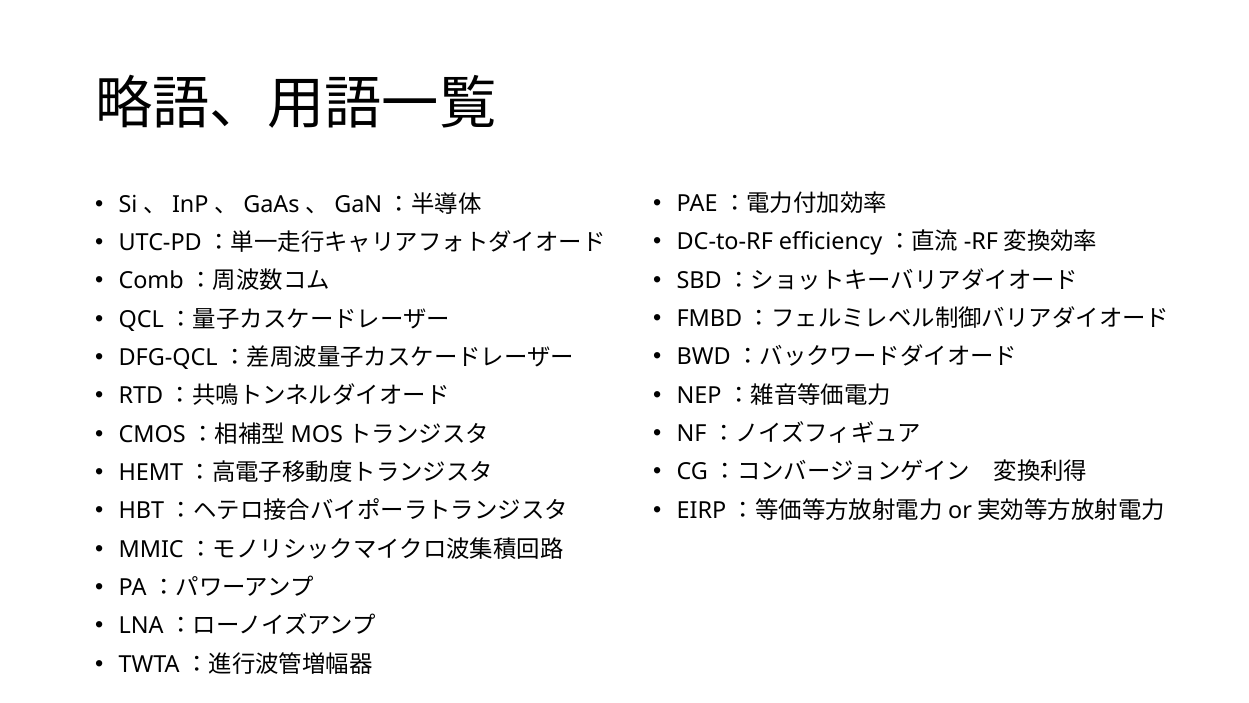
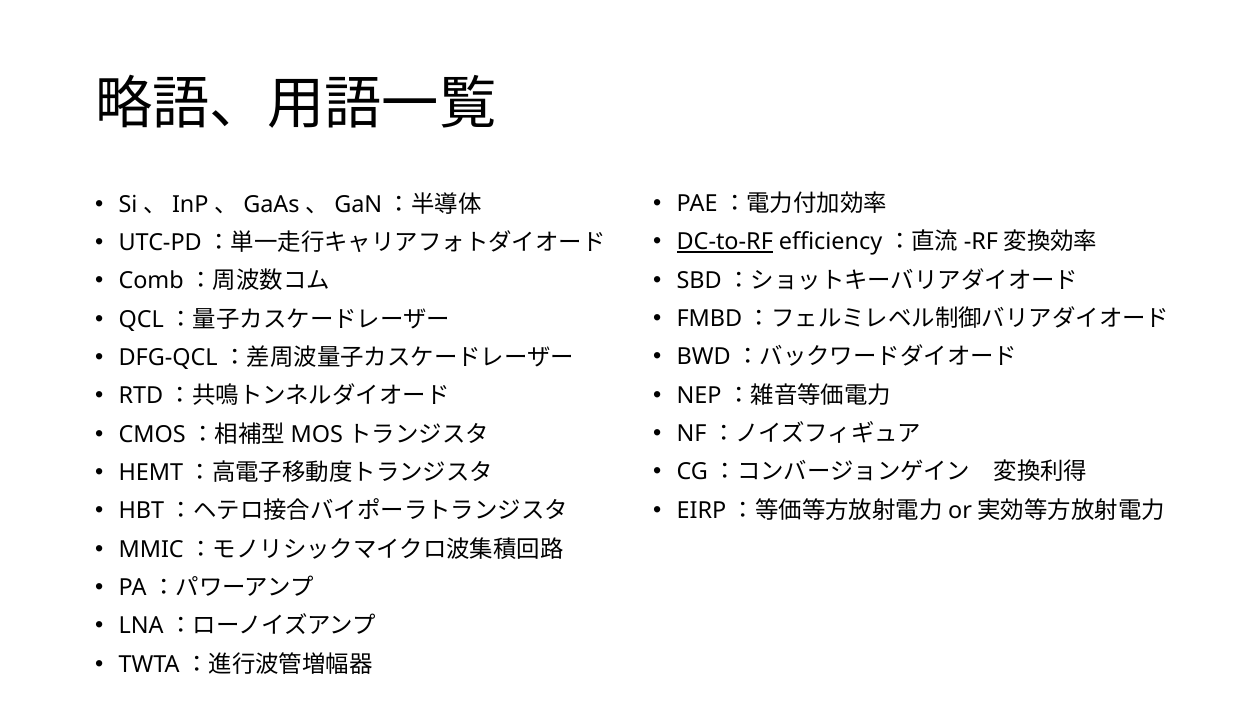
DC-to-RF underline: none -> present (725, 242)
